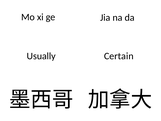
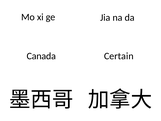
Usually: Usually -> Canada (41, 56)
